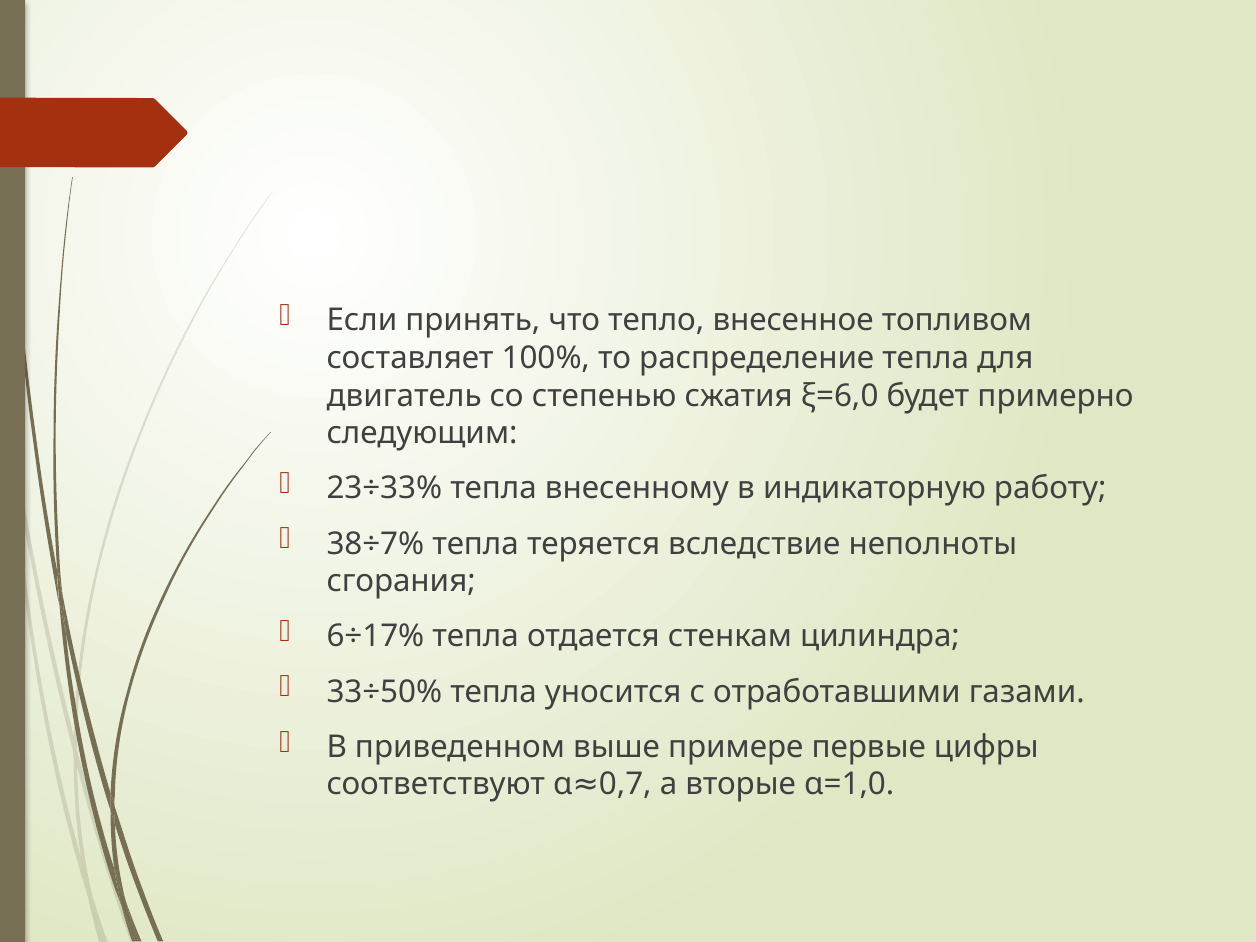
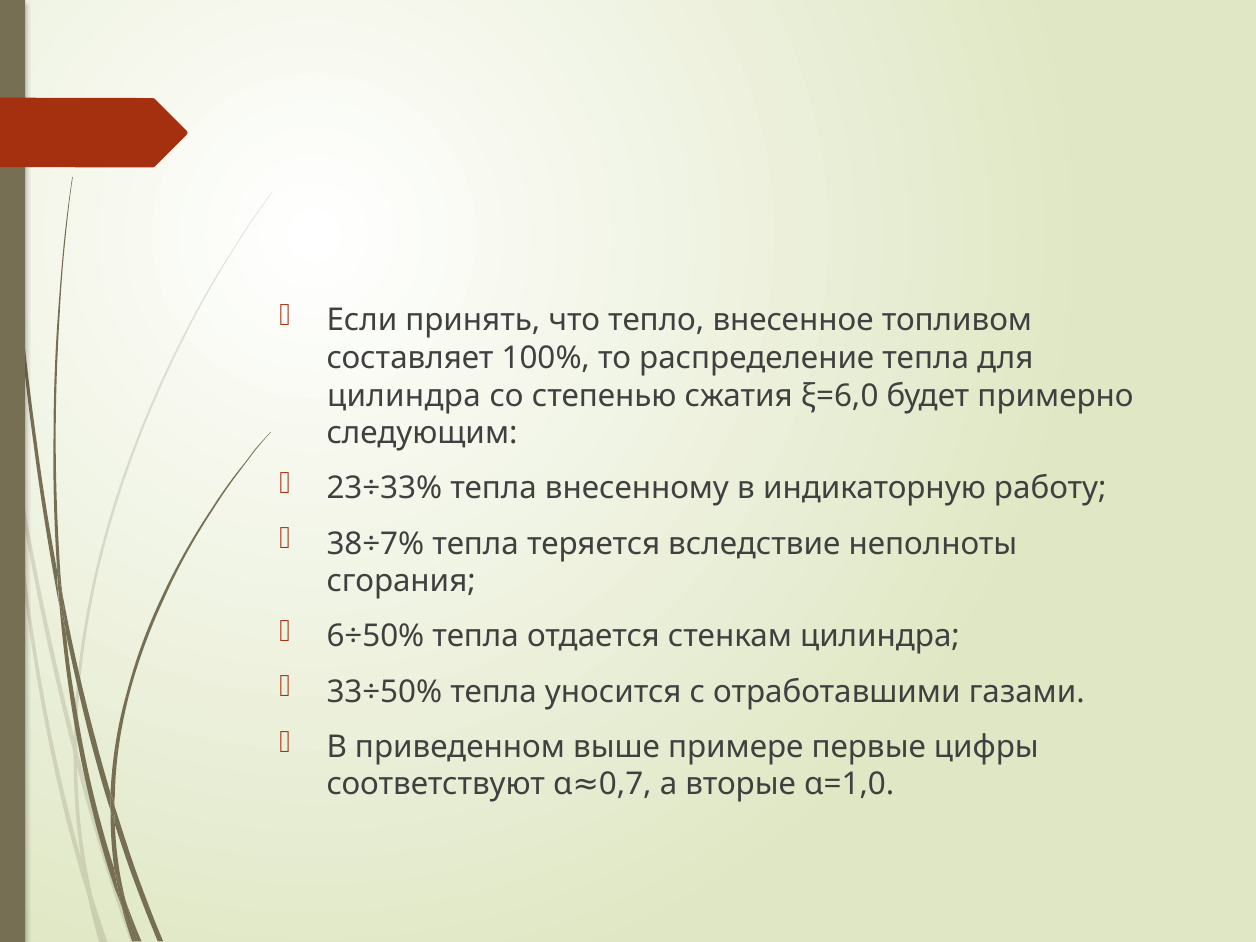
двигатель: двигатель -> цилиндра (404, 396)
6÷17%: 6÷17% -> 6÷50% (375, 637)
